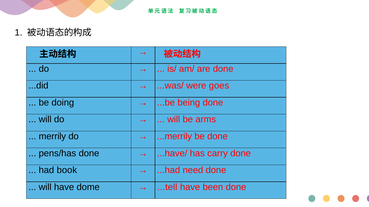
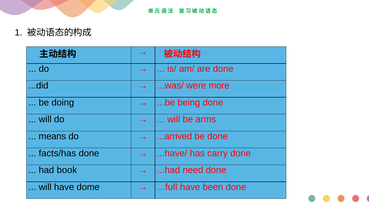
goes: goes -> more (219, 86)
merrily: merrily -> means (52, 137)
...merrily: ...merrily -> ...arrived (175, 137)
pens/has: pens/has -> facts/has (57, 154)
...tell: ...tell -> ...full (167, 188)
